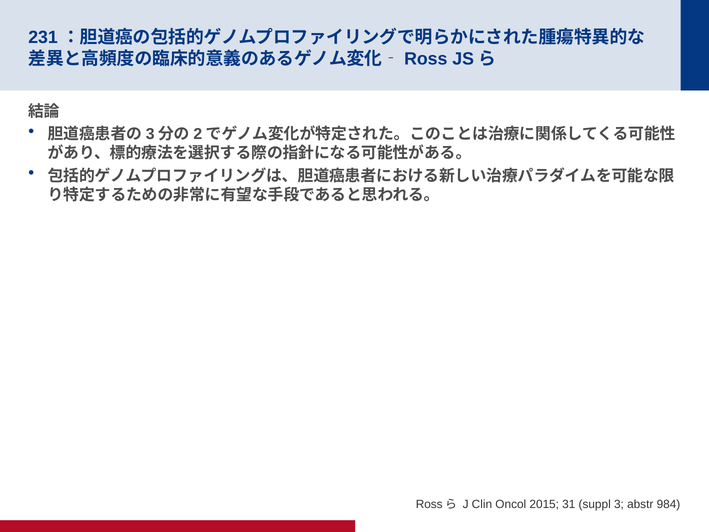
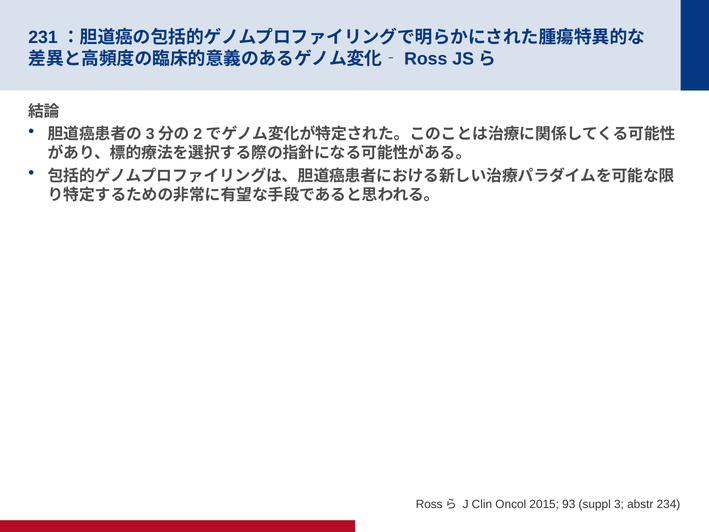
31: 31 -> 93 (569, 504)
984: 984 -> 234 (668, 504)
